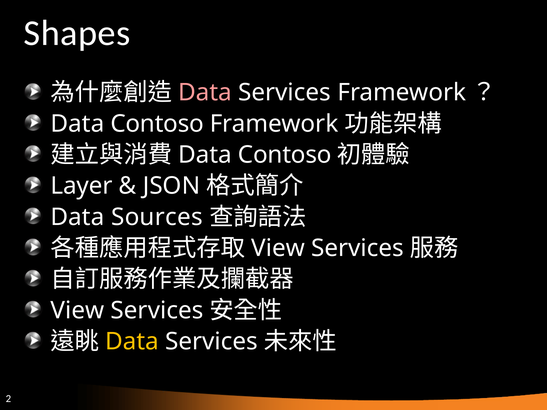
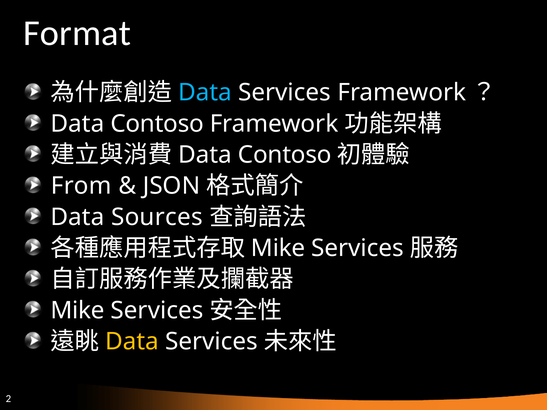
Shapes: Shapes -> Format (77, 33)
Data colour: pink -> light blue (205, 93)
Layer: Layer -> From (81, 186)
View: View -> Mike (278, 248)
View: View -> Mike (78, 311)
